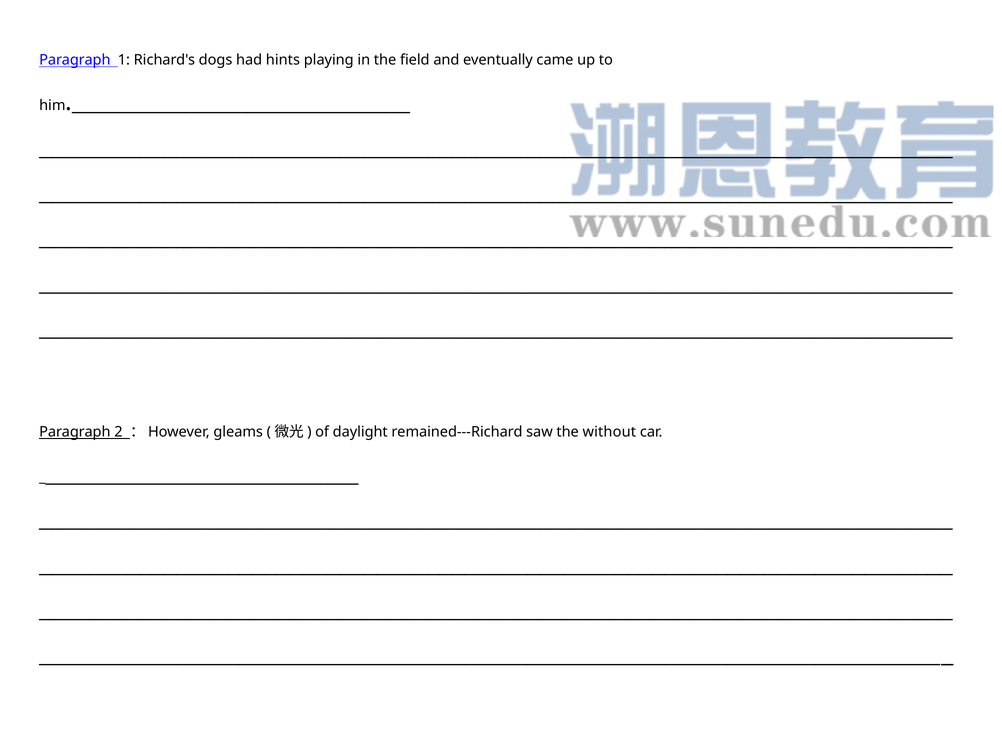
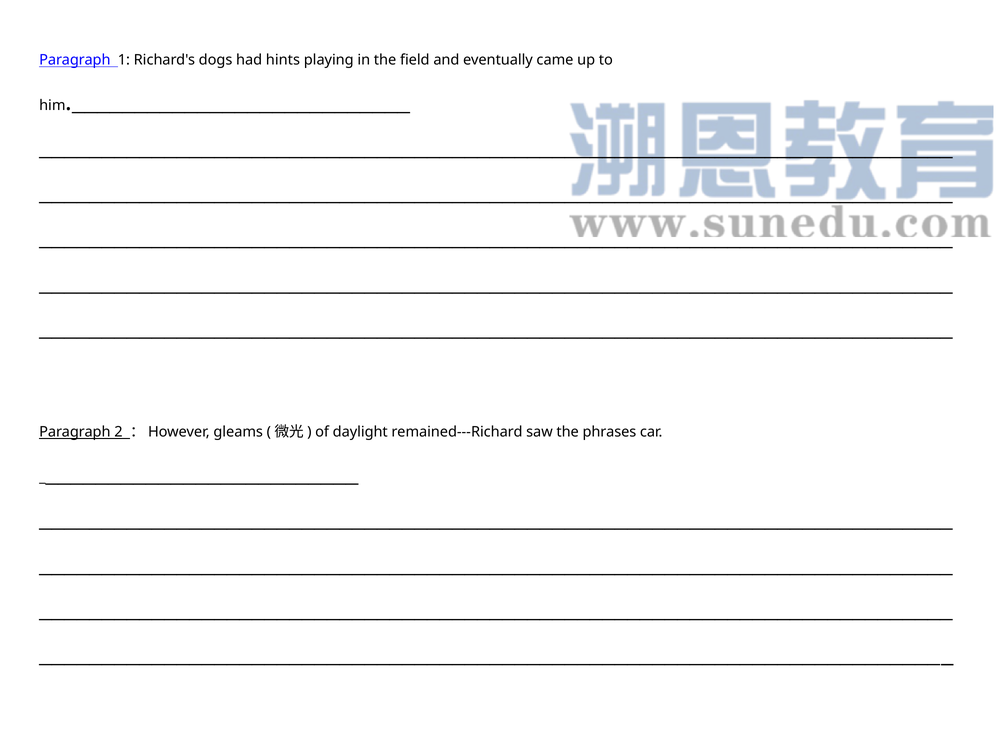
without: without -> phrases (609, 431)
